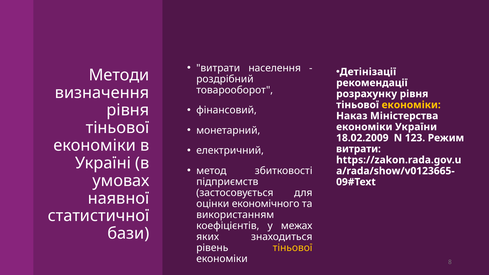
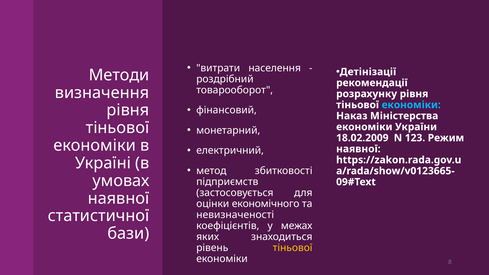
економіки colour: yellow -> light blue (411, 105)
витрати: витрати -> наявної (358, 149)
використанням: використанням -> невизначеності (235, 215)
